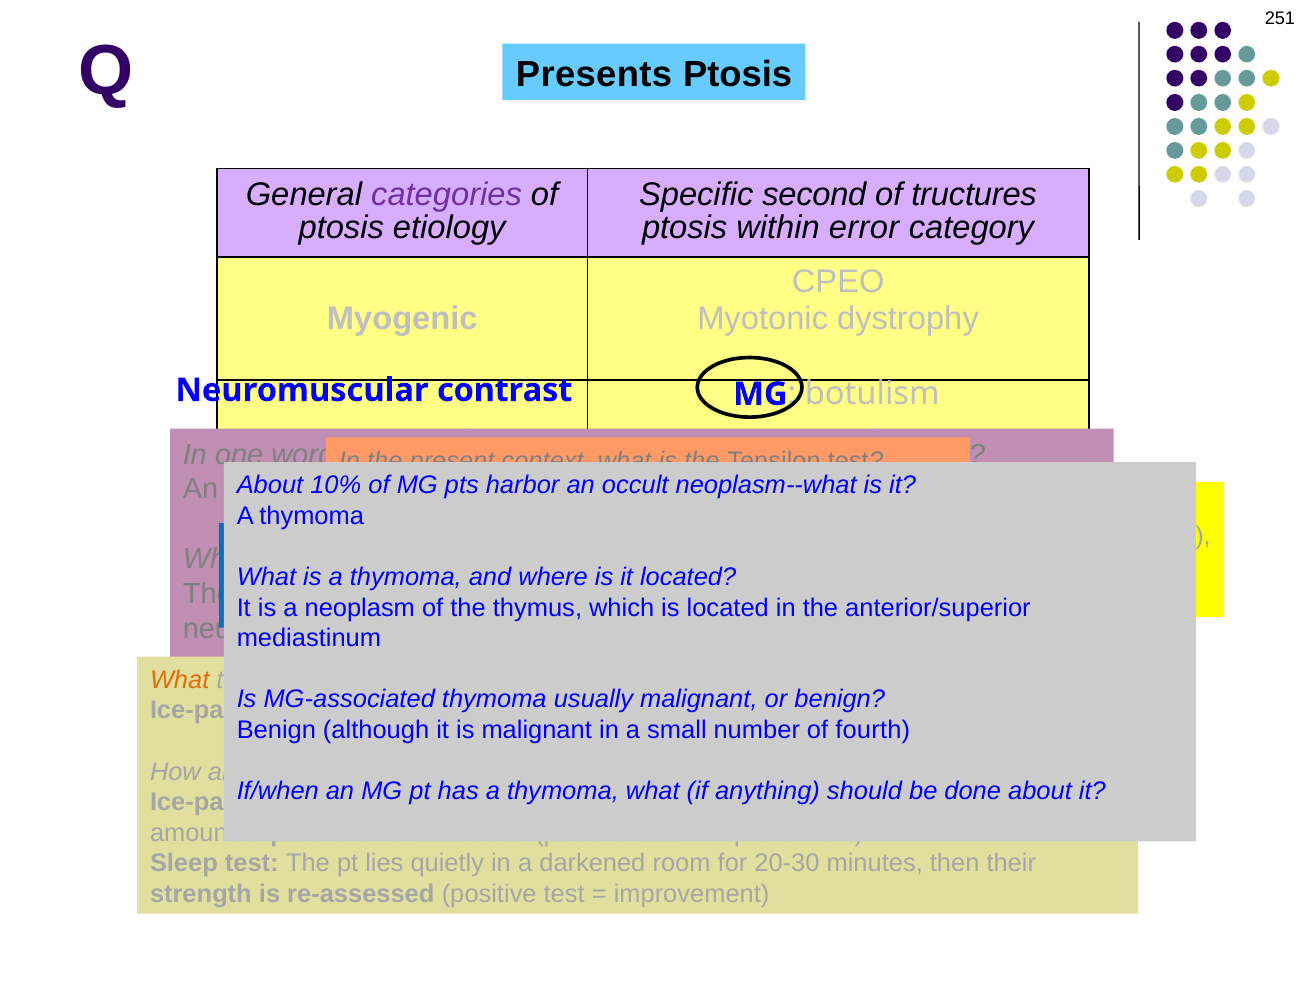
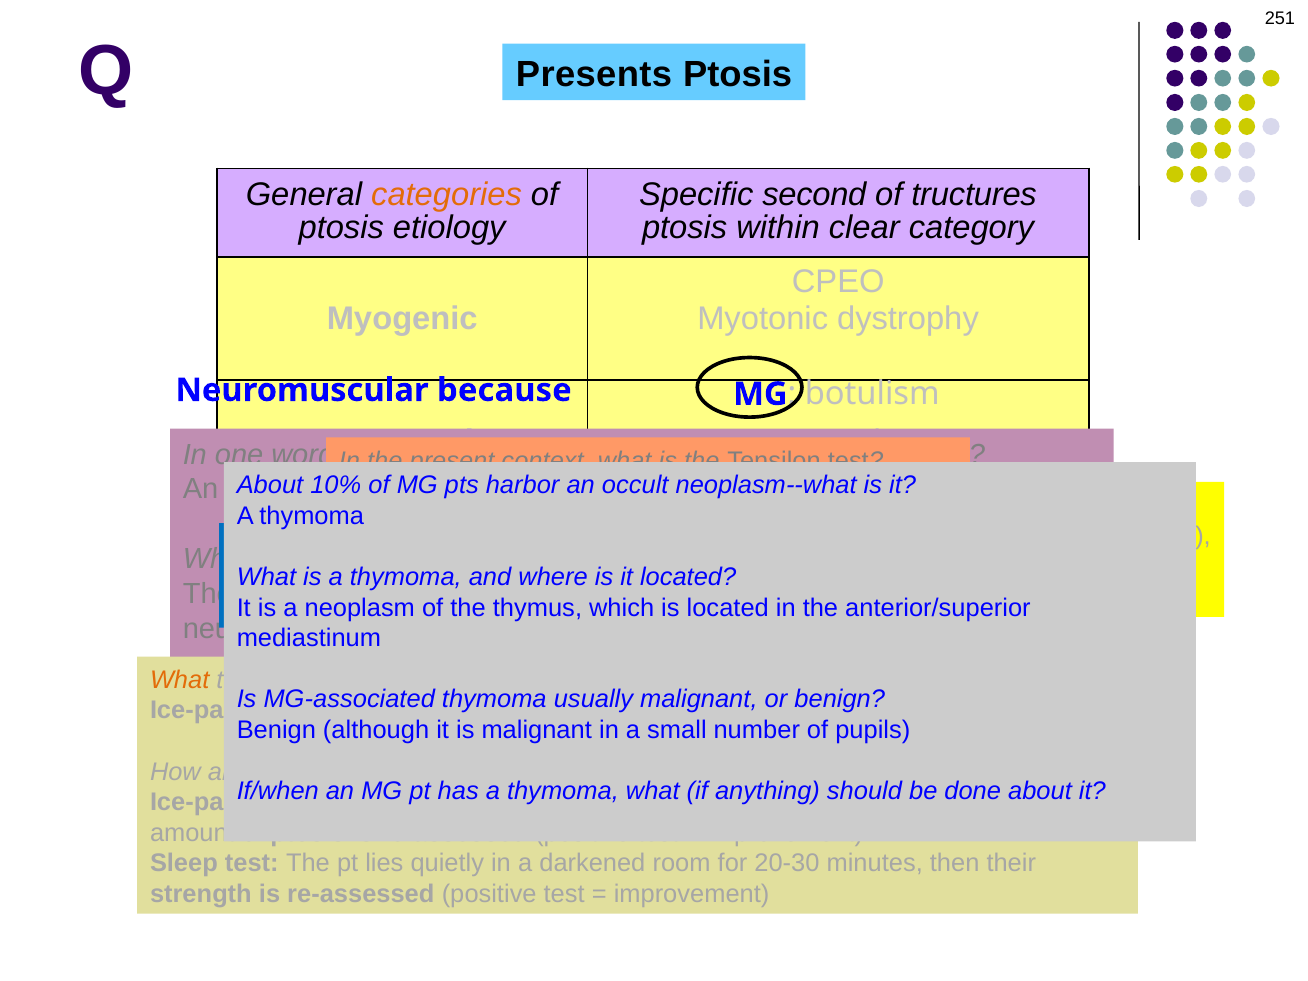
categories colour: purple -> orange (447, 195)
error: error -> clear (864, 228)
Neuromuscular contrast: contrast -> because (504, 390)
fourth: fourth -> pupils (873, 730)
